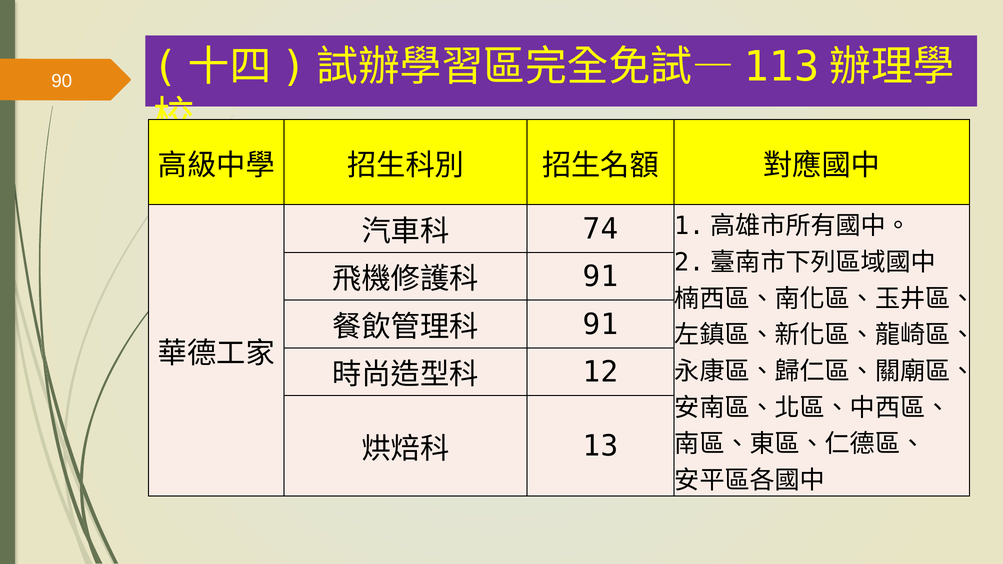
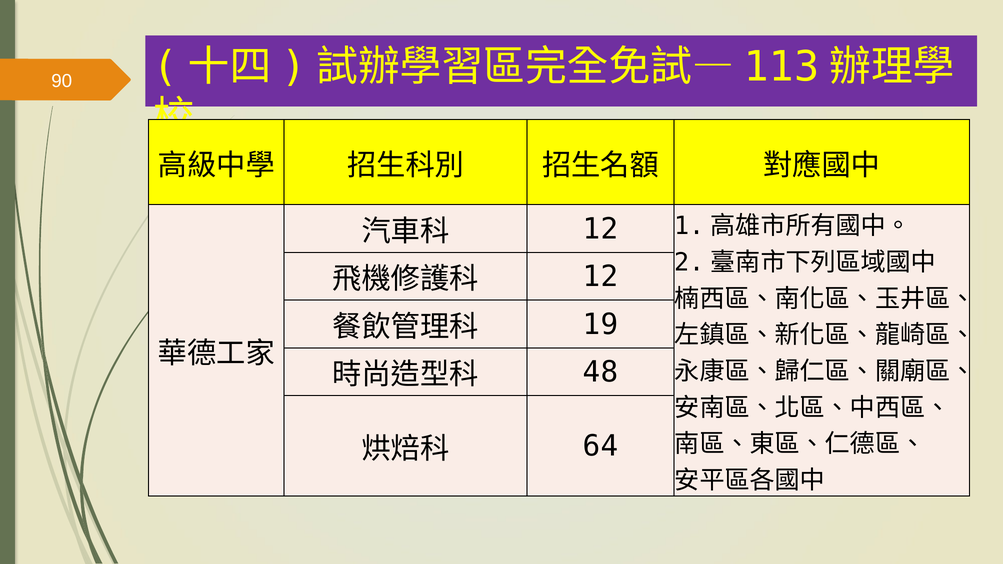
74: 74 -> 12 (601, 229)
91: 91 -> 12 (601, 277)
91: 91 -> 19 (601, 324)
12: 12 -> 48 (601, 372)
13: 13 -> 64 (601, 446)
